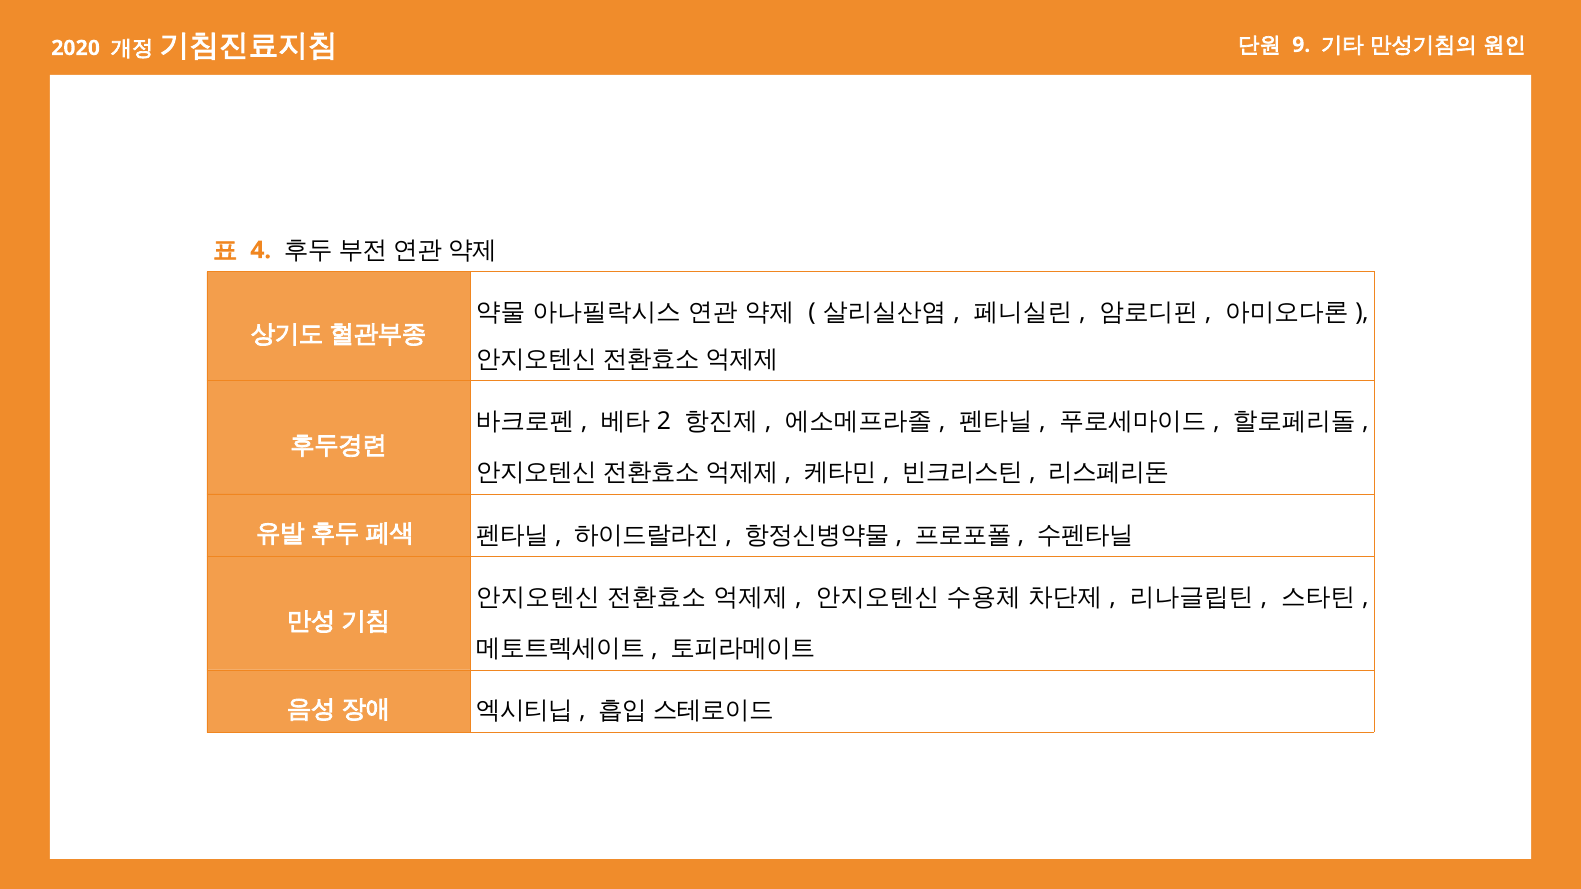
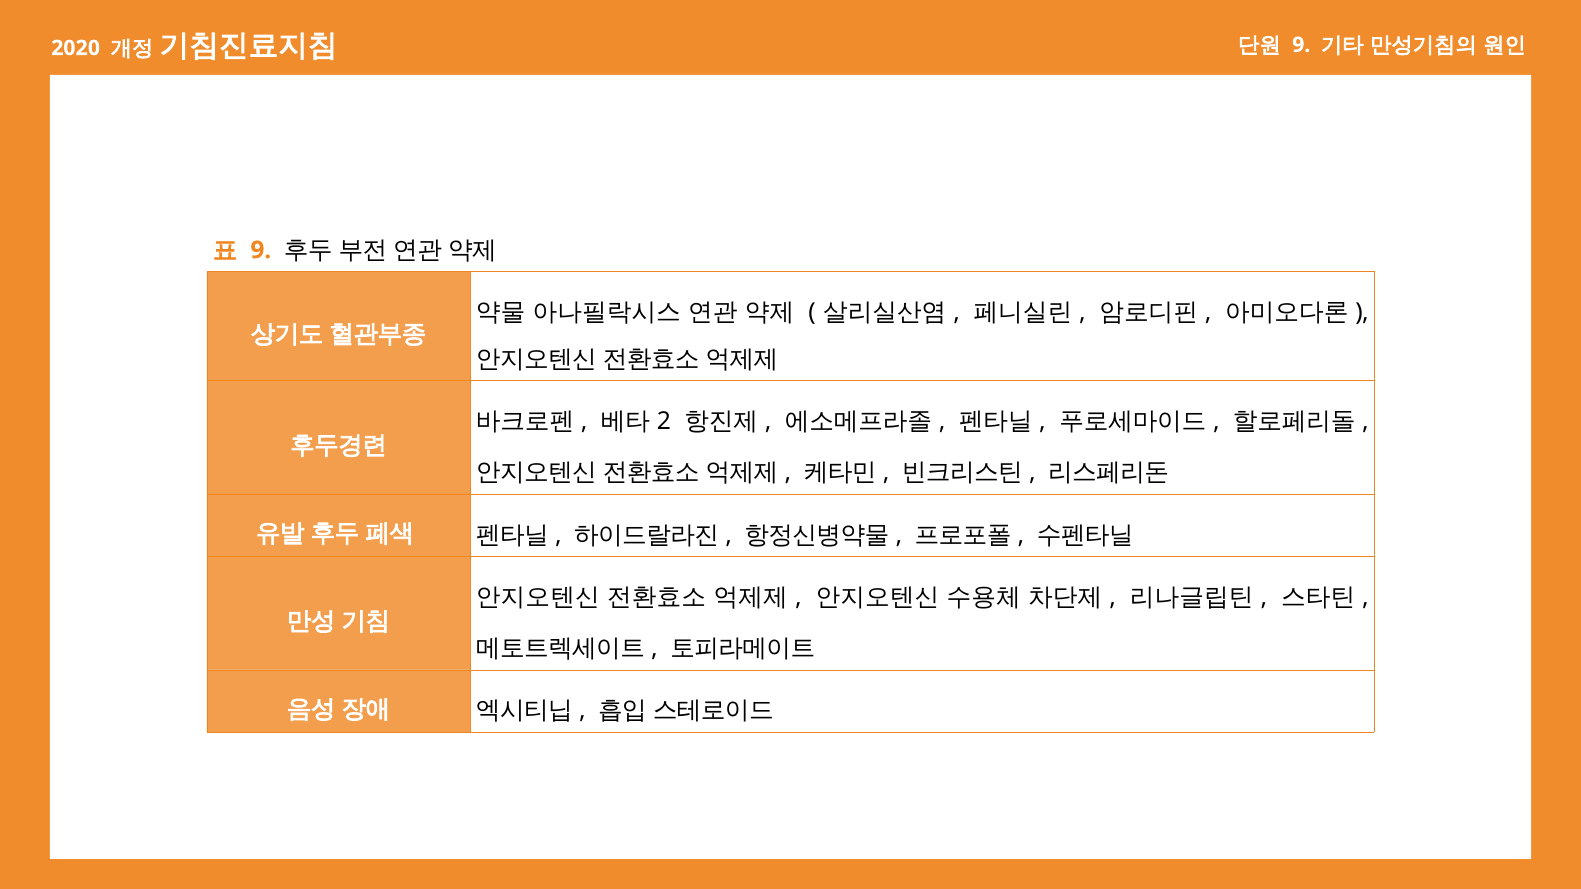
4: 4 -> 9 (261, 250)
